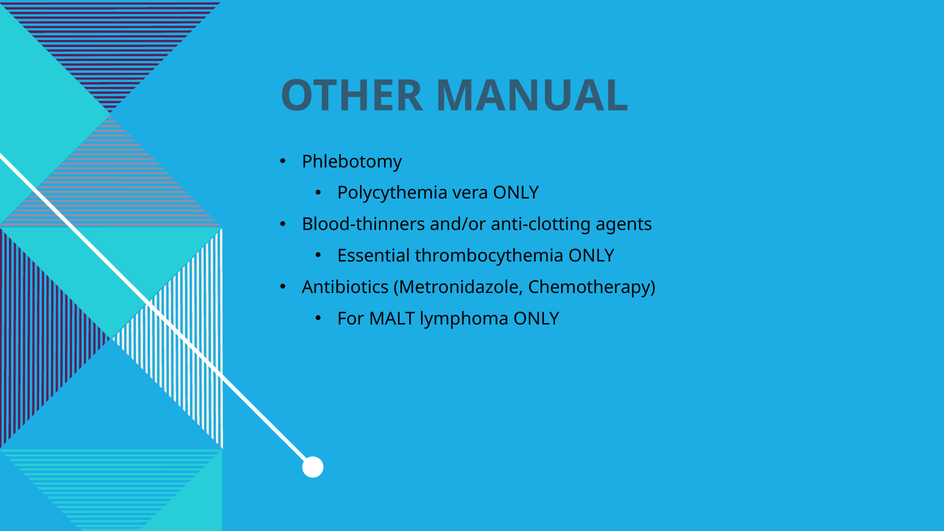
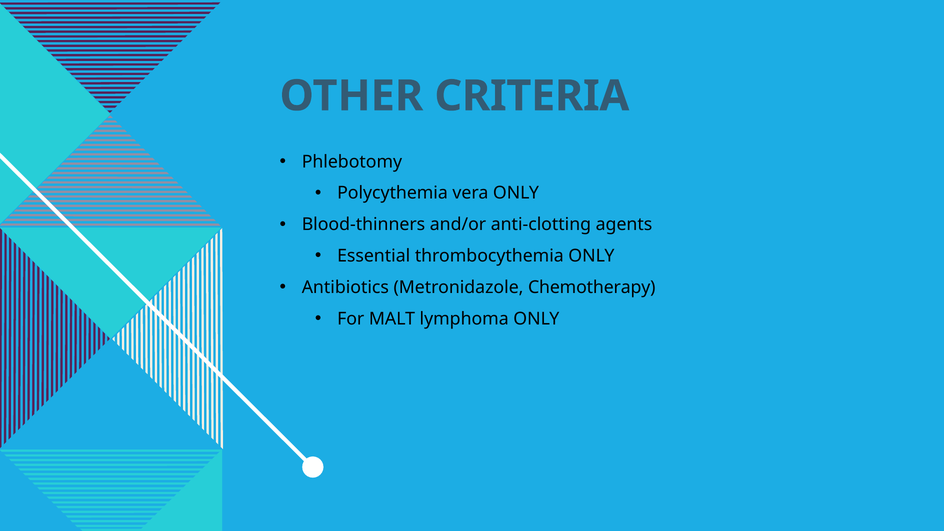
MANUAL: MANUAL -> CRITERIA (532, 96)
